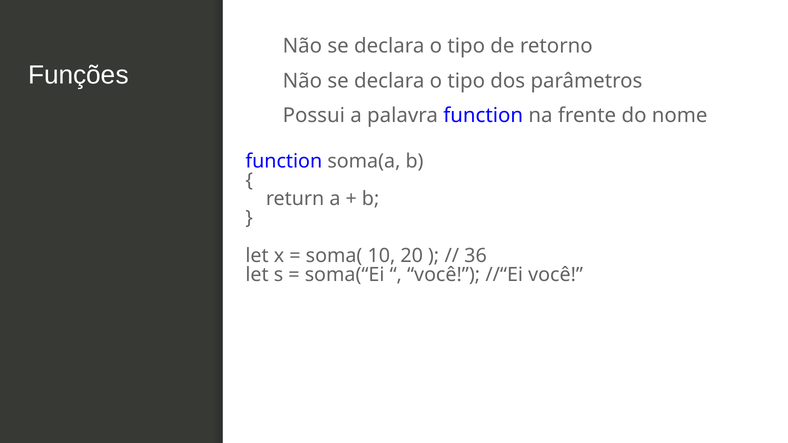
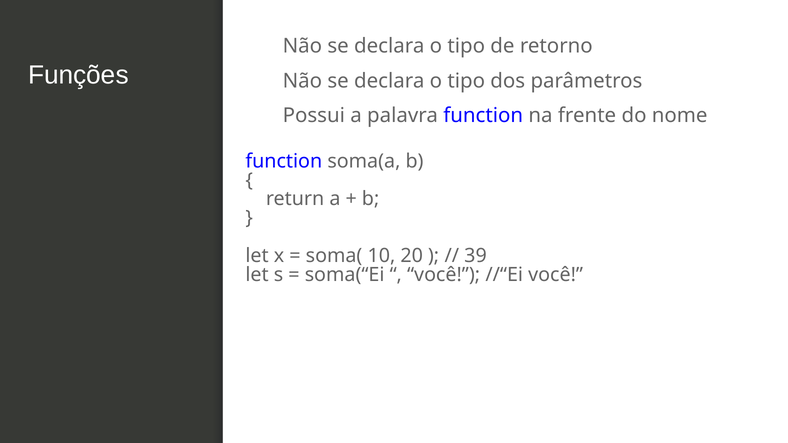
36: 36 -> 39 (476, 256)
